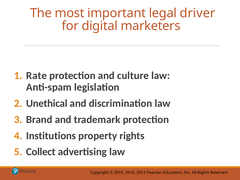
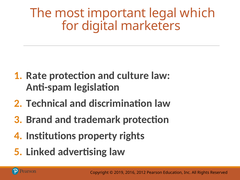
driver: driver -> which (198, 13)
Unethical: Unethical -> Technical (47, 103)
Collect: Collect -> Linked (41, 152)
